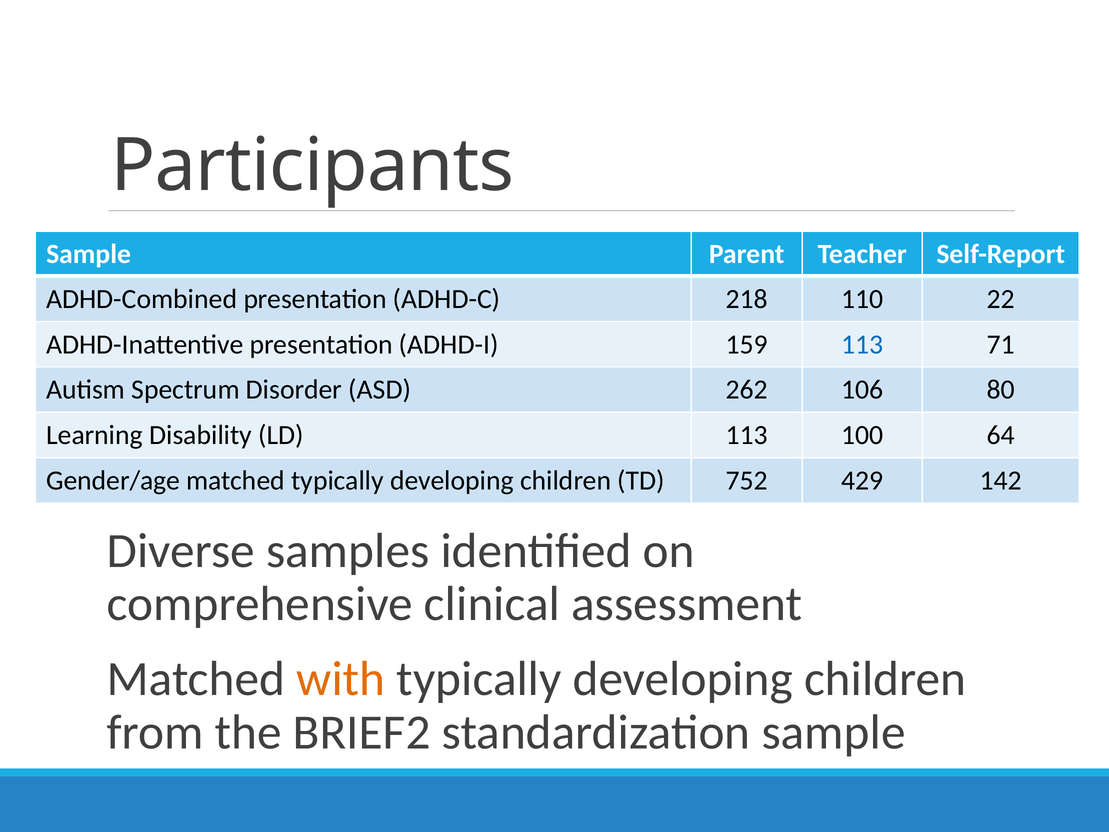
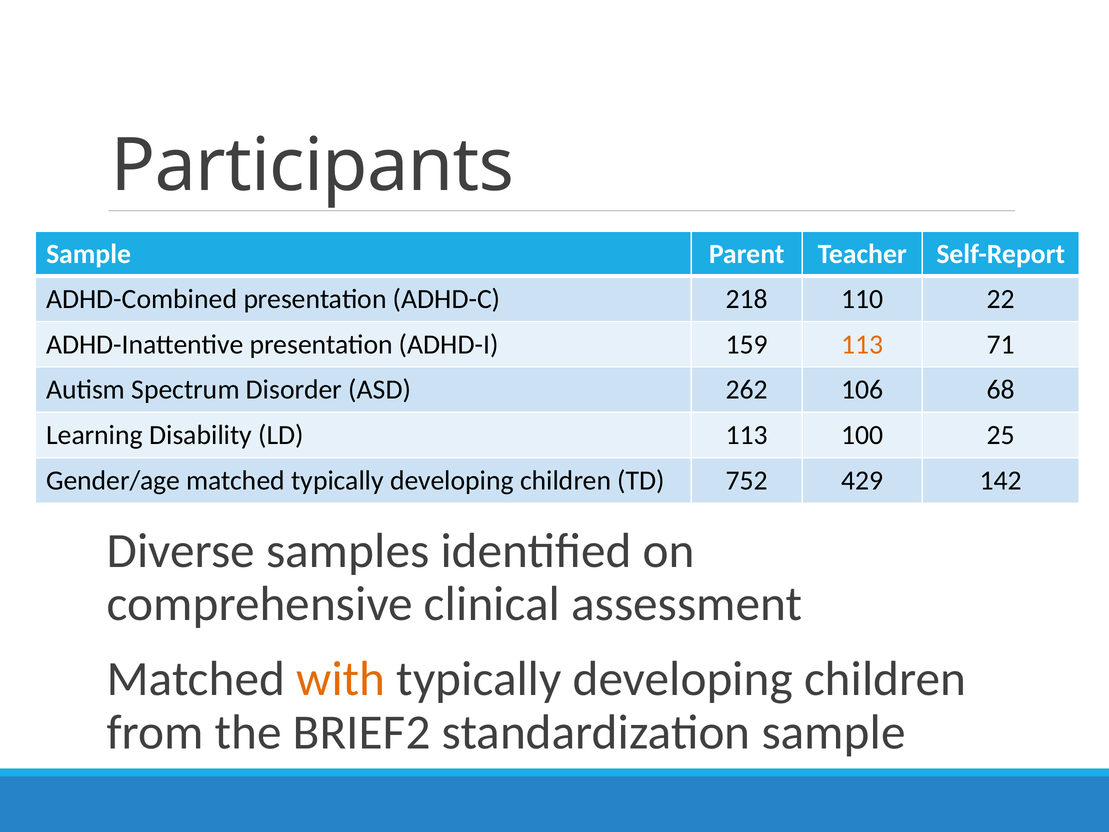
113 colour: blue -> orange (862, 344)
80: 80 -> 68 (1001, 390)
64: 64 -> 25 (1001, 435)
